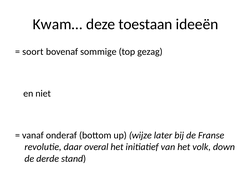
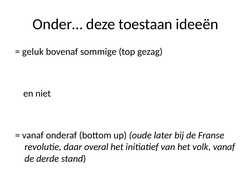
Kwam…: Kwam… -> Onder… (58, 24)
soort: soort -> geluk (33, 52)
wijze: wijze -> oude (140, 135)
volk down: down -> vanaf (224, 147)
